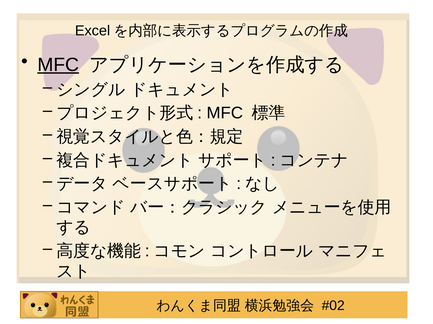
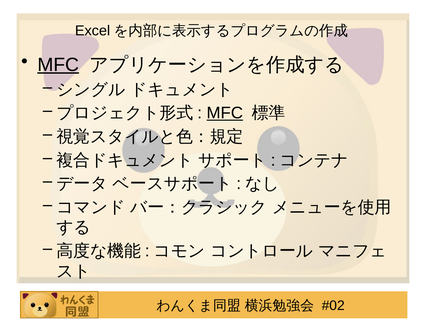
MFC underline: none -> present (225, 113)
